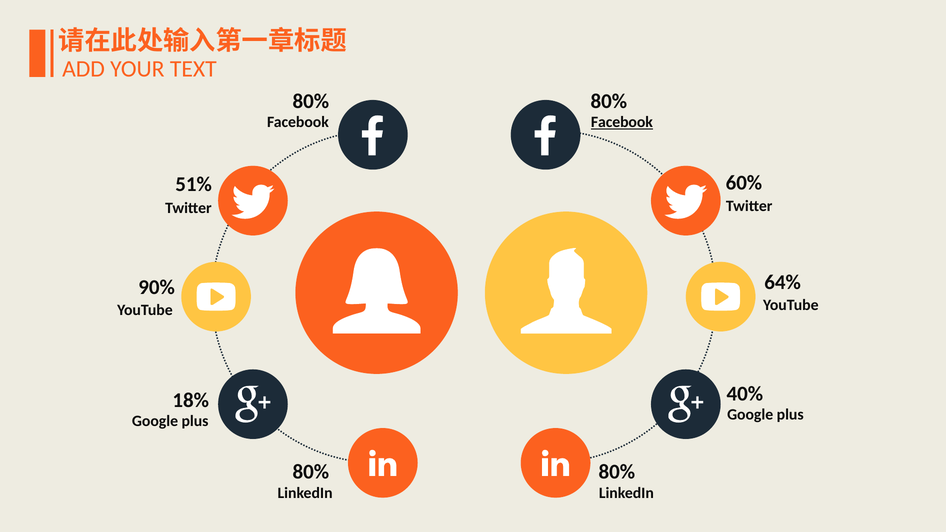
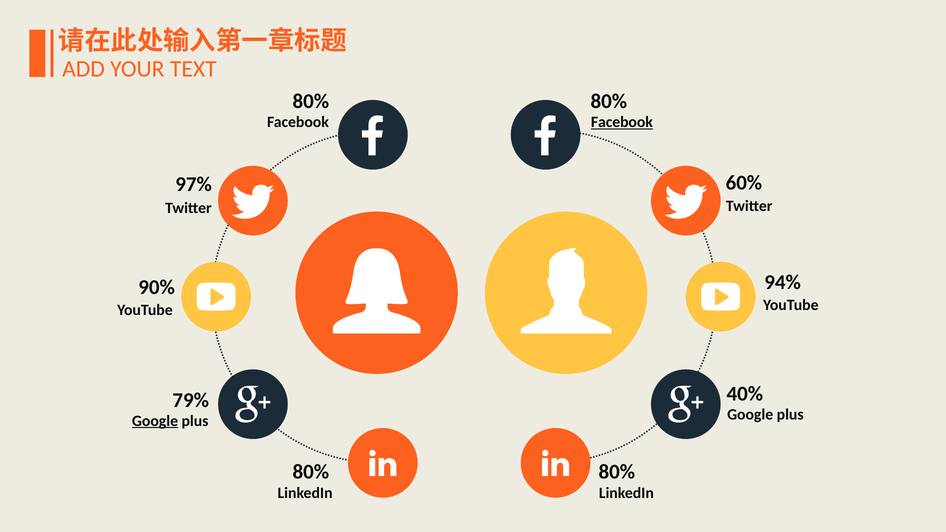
51%: 51% -> 97% (194, 185)
64%: 64% -> 94% (783, 282)
18%: 18% -> 79% (191, 400)
Google underline: none -> present (155, 421)
